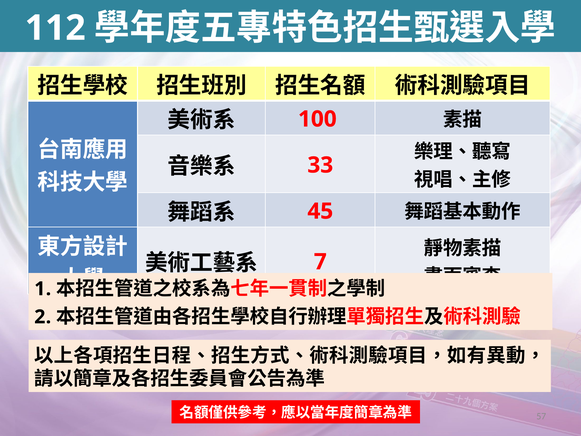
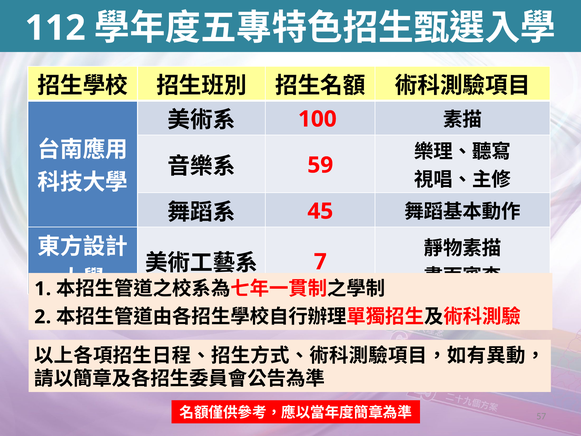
33: 33 -> 59 (320, 165)
